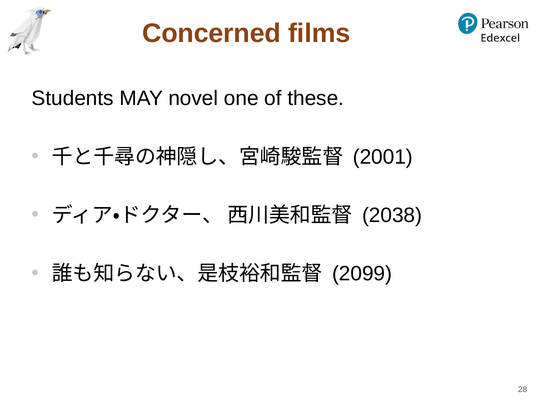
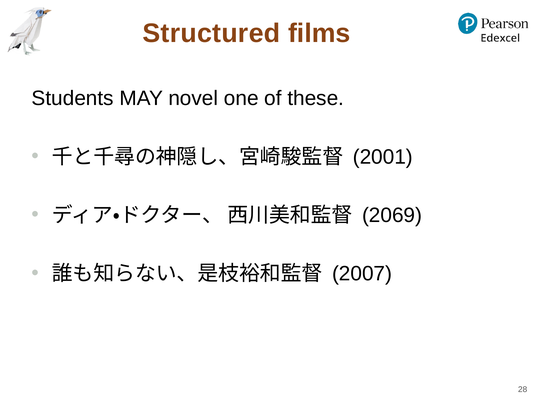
Concerned: Concerned -> Structured (211, 33)
2038: 2038 -> 2069 (392, 215)
2099: 2099 -> 2007 (362, 274)
